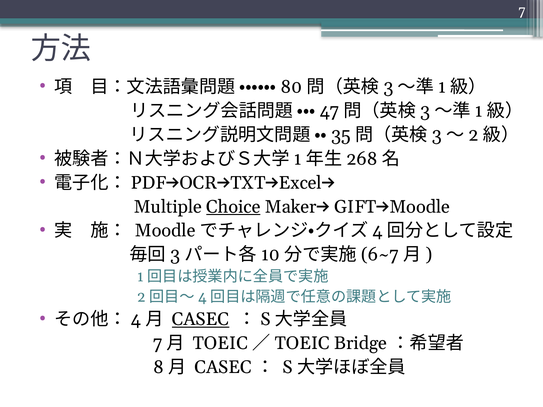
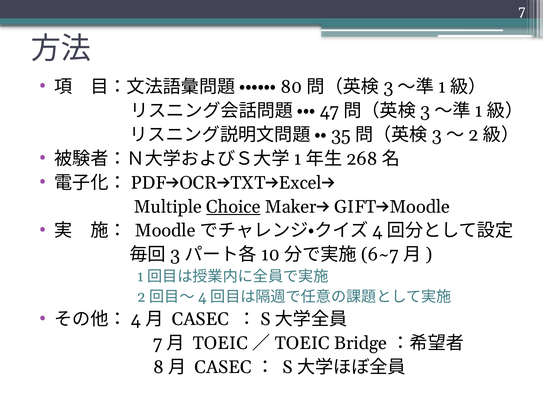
CASEC underline: present -> none (201, 320)
